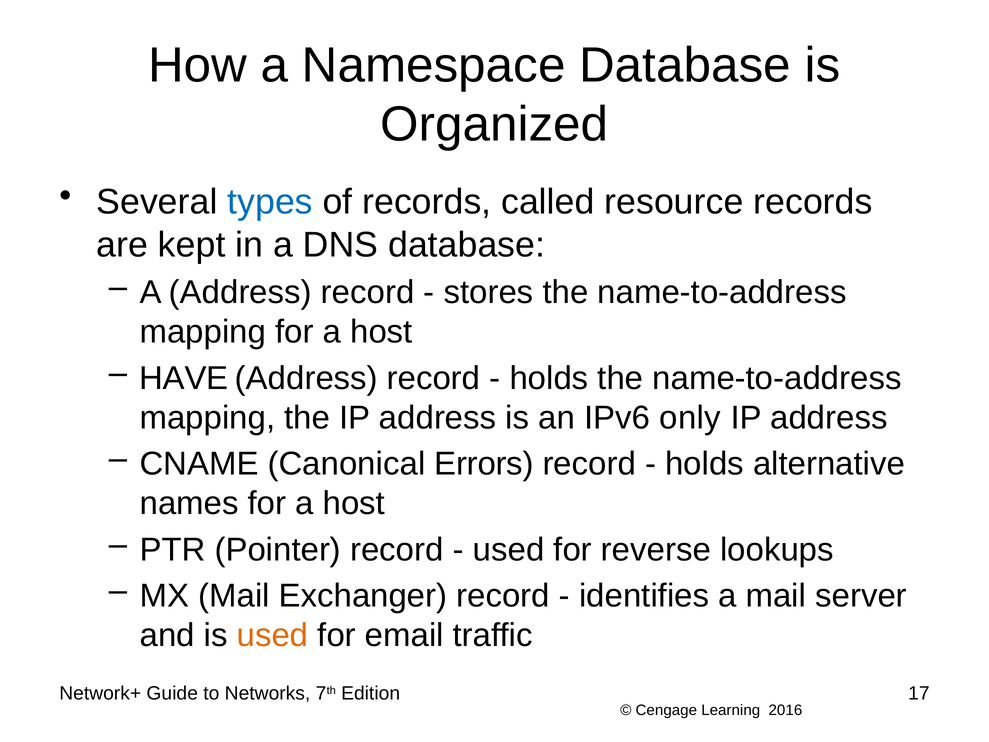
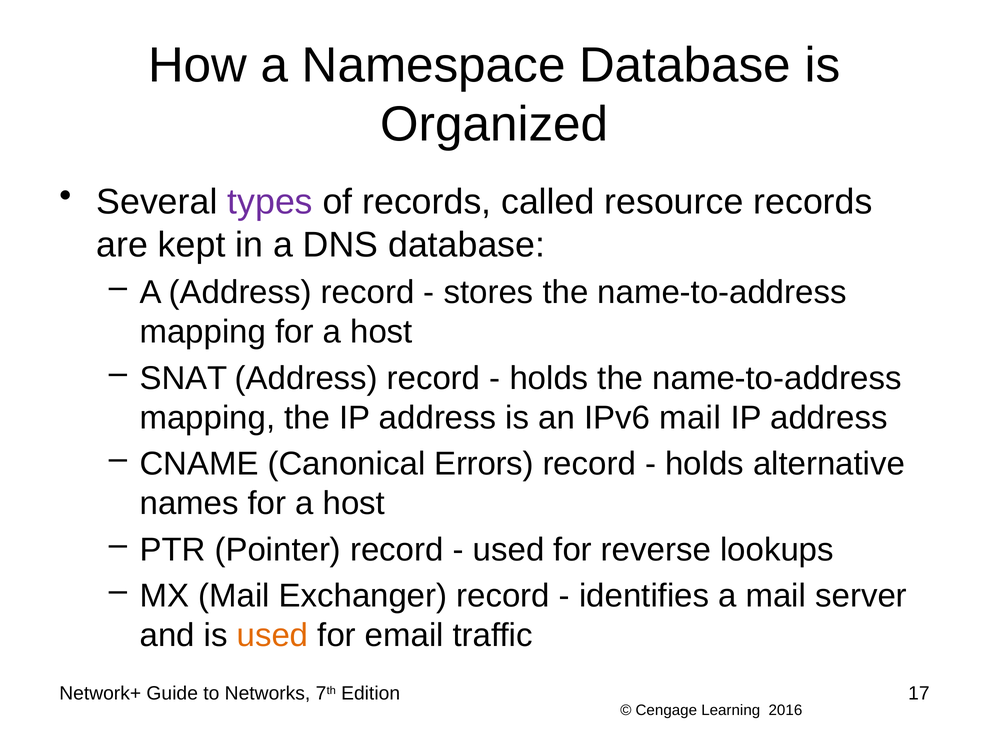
types colour: blue -> purple (270, 202)
HAVE: HAVE -> SNAT (184, 378)
IPv6 only: only -> mail (690, 418)
